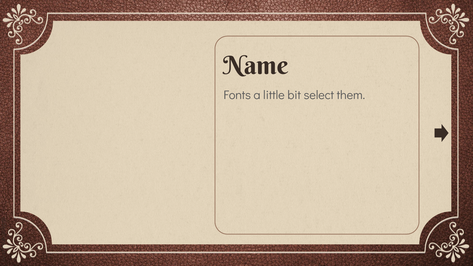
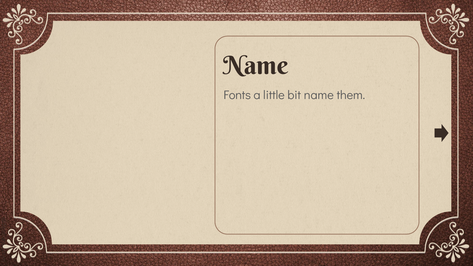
bit select: select -> name (319, 95)
